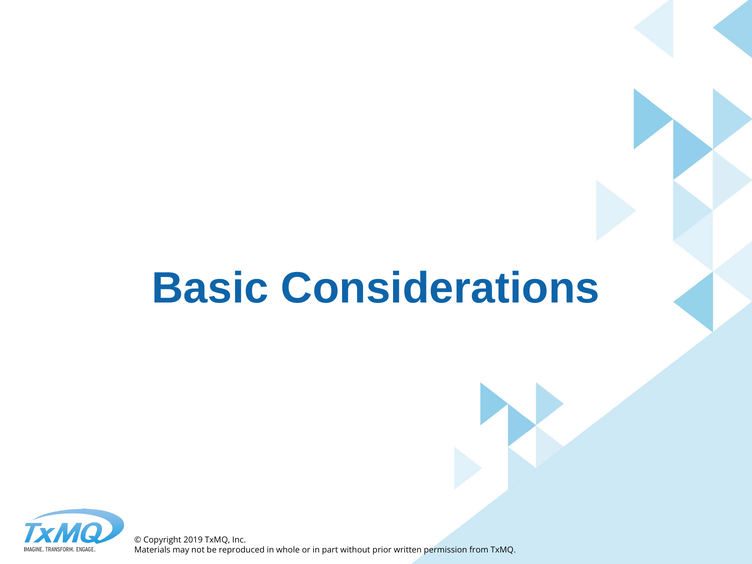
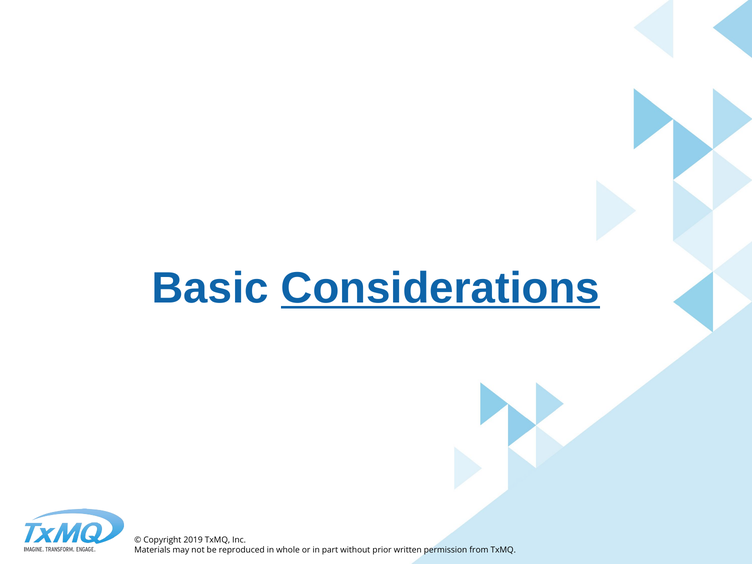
Considerations underline: none -> present (440, 288)
